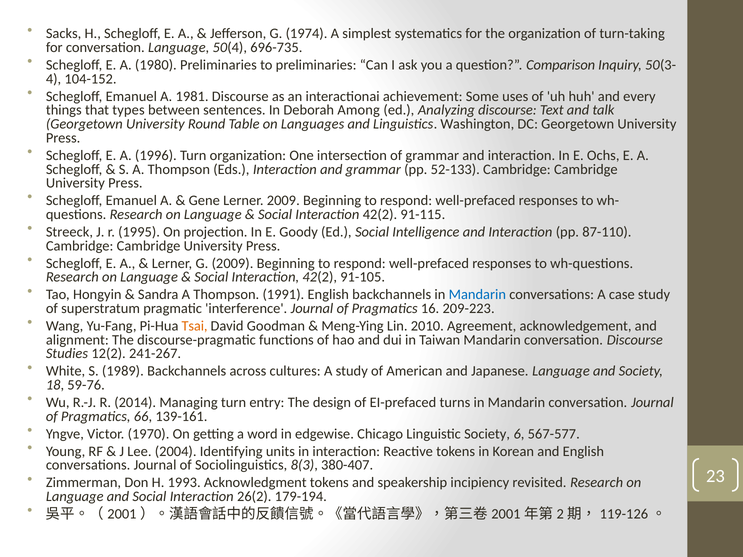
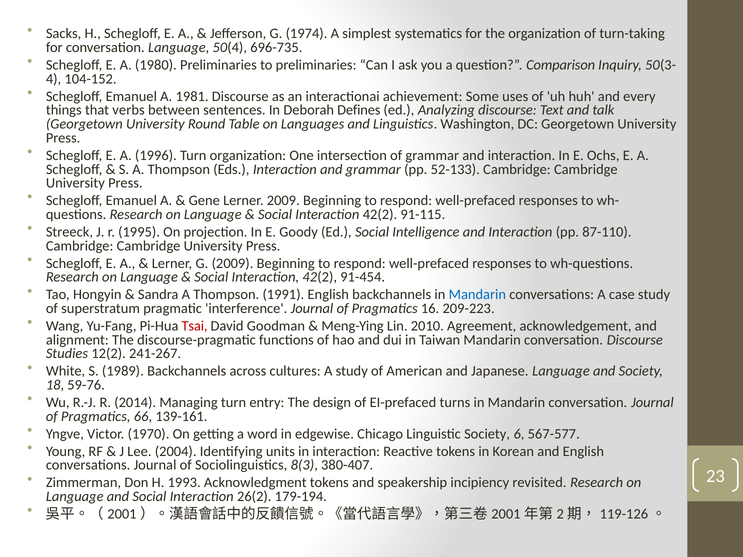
types: types -> verbs (129, 110)
Among: Among -> Defines (359, 110)
91-105: 91-105 -> 91-454 (363, 277)
Tsai colour: orange -> red (195, 326)
